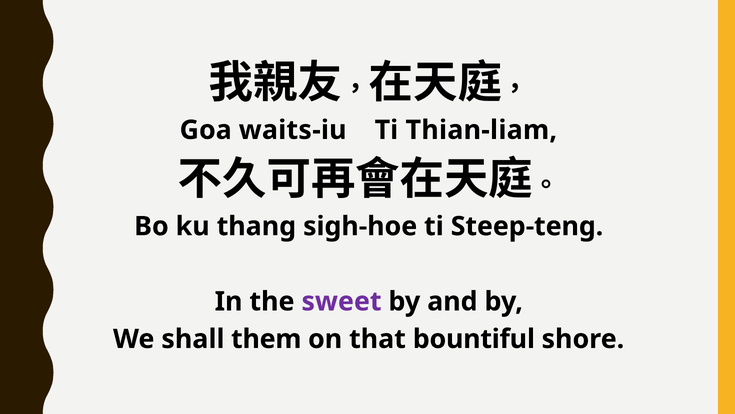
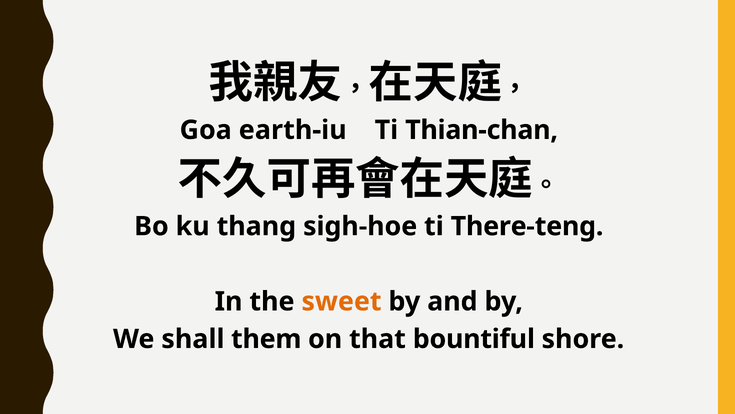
waits-iu: waits-iu -> earth-iu (293, 130)
Thian-liam: Thian-liam -> Thian-chan (482, 130)
Steep-teng: Steep-teng -> There-teng (527, 226)
sweet colour: purple -> orange (342, 301)
